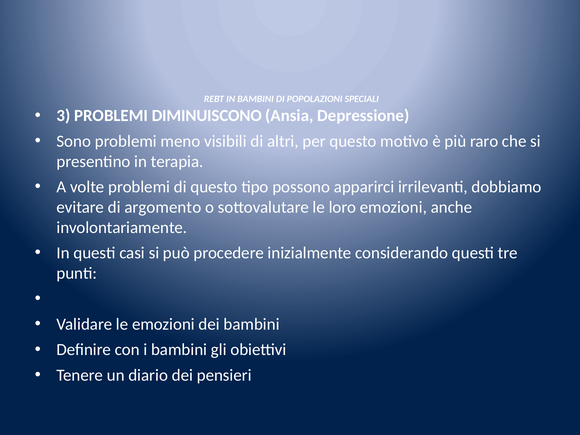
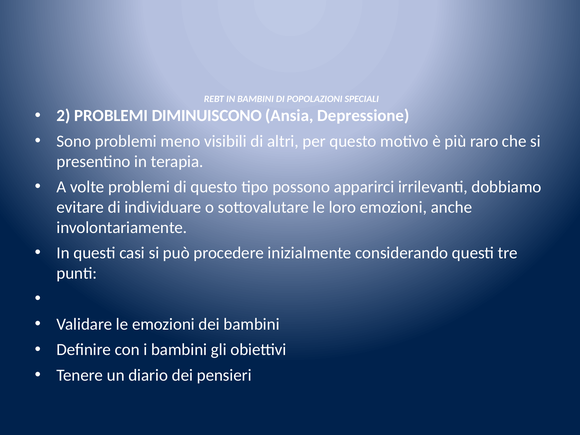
3: 3 -> 2 (63, 116)
argomento: argomento -> individuare (163, 207)
